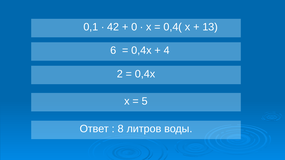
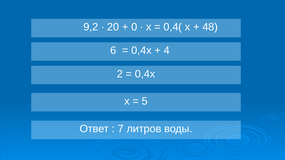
0,1: 0,1 -> 9,2 (91, 27)
42: 42 -> 20 (113, 27)
13: 13 -> 48 (210, 27)
8: 8 -> 7 (121, 129)
